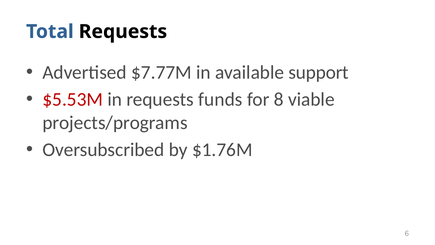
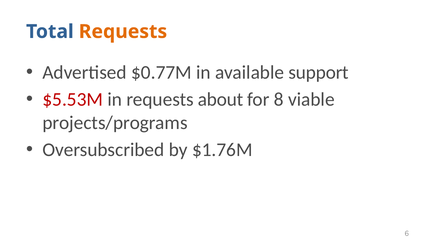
Requests colour: black -> orange (123, 32)
$7.77M: $7.77M -> $0.77M (161, 72)
funds: funds -> about (221, 99)
